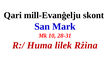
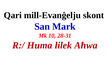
Rżina: Rżina -> Aħwa (86, 45)
